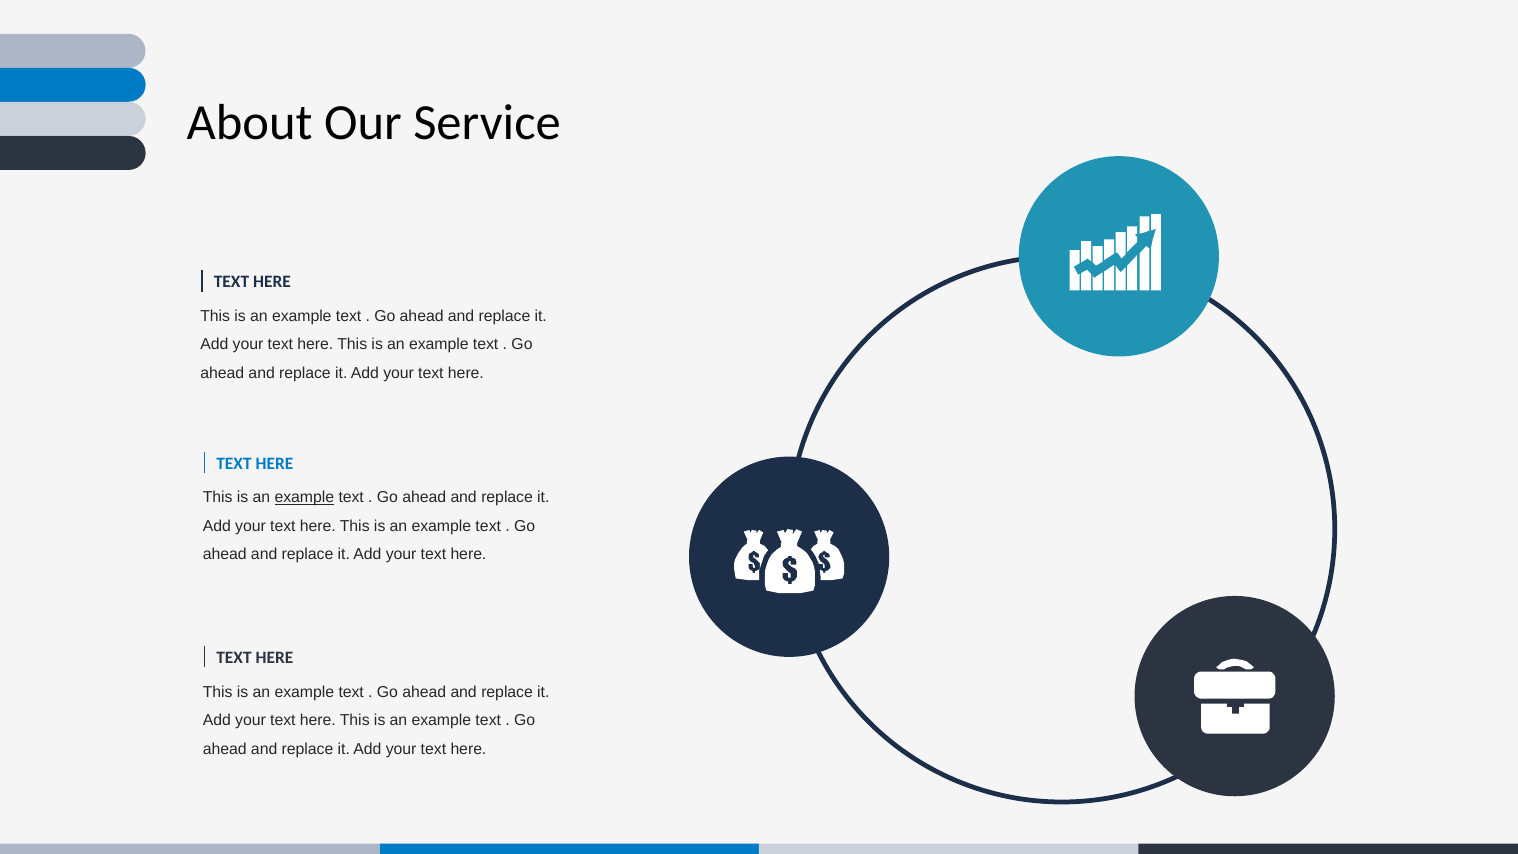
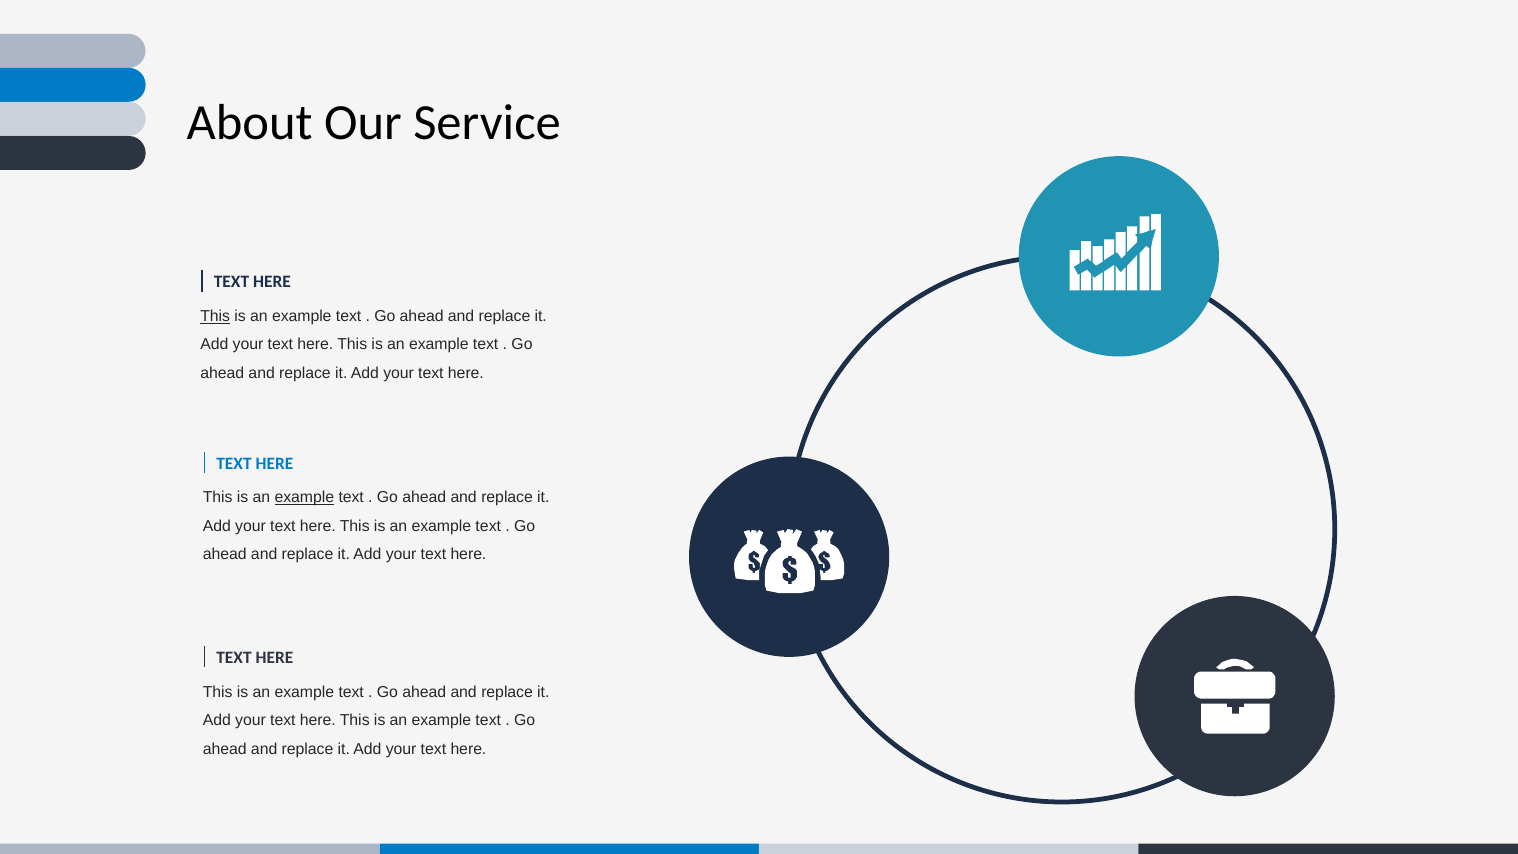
This underline: none -> present (215, 316)
